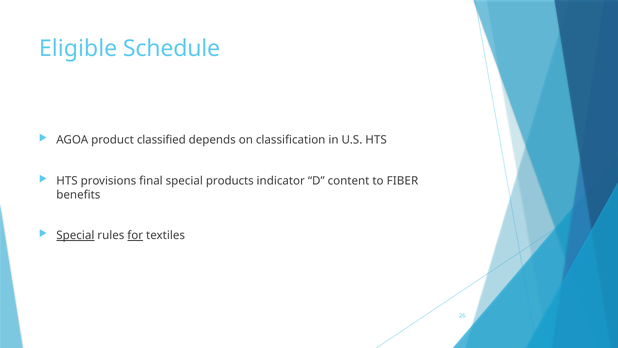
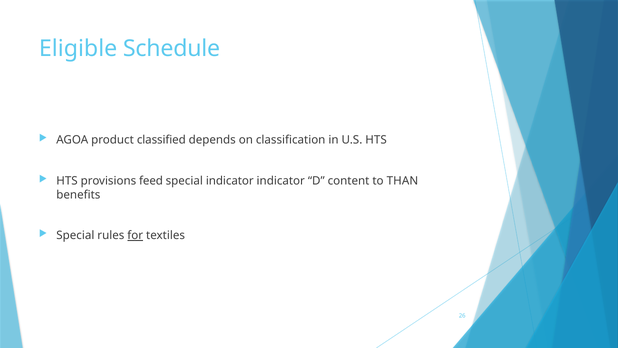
final: final -> feed (151, 181)
special products: products -> indicator (230, 181)
FIBER: FIBER -> THAN (402, 181)
Special underline: present -> none (75, 235)
